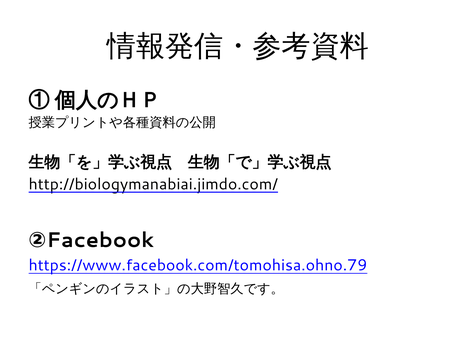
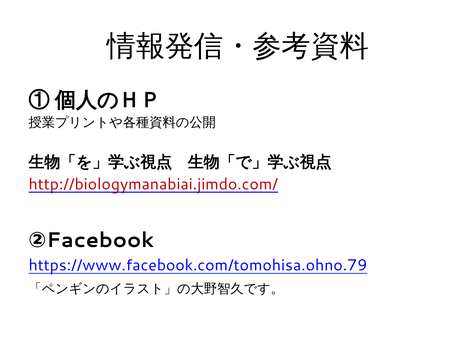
http://biologymanabiai.jimdo.com/ colour: black -> red (153, 184)
